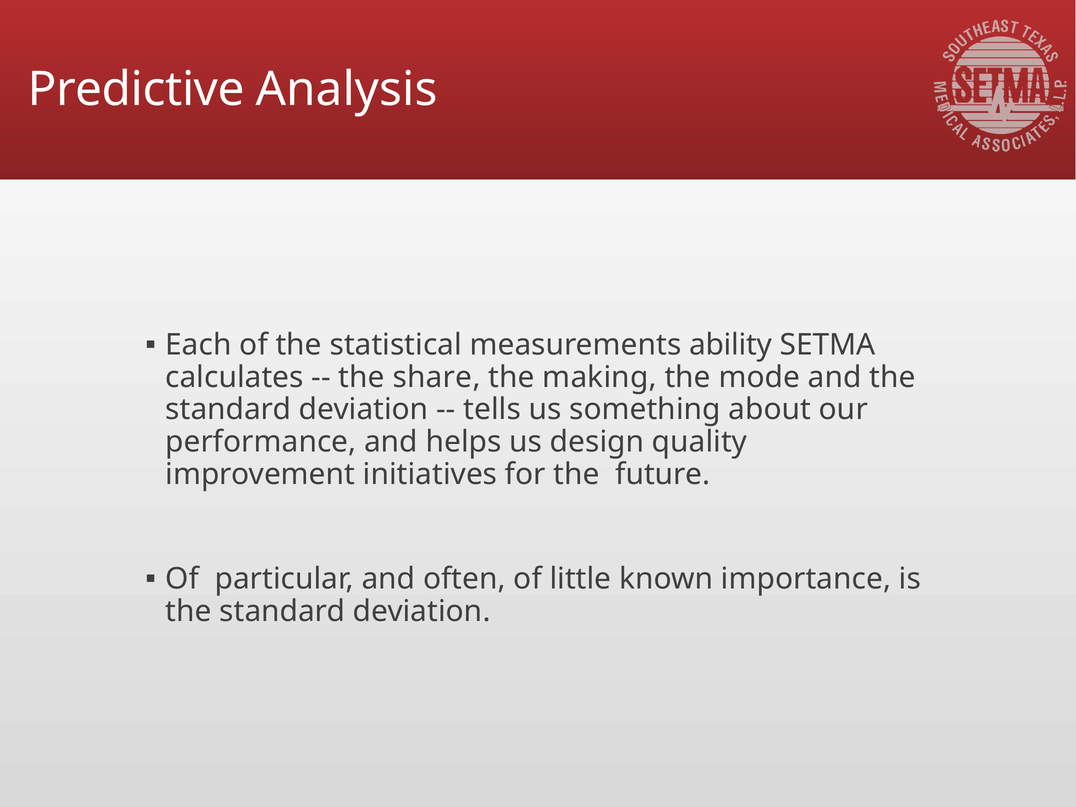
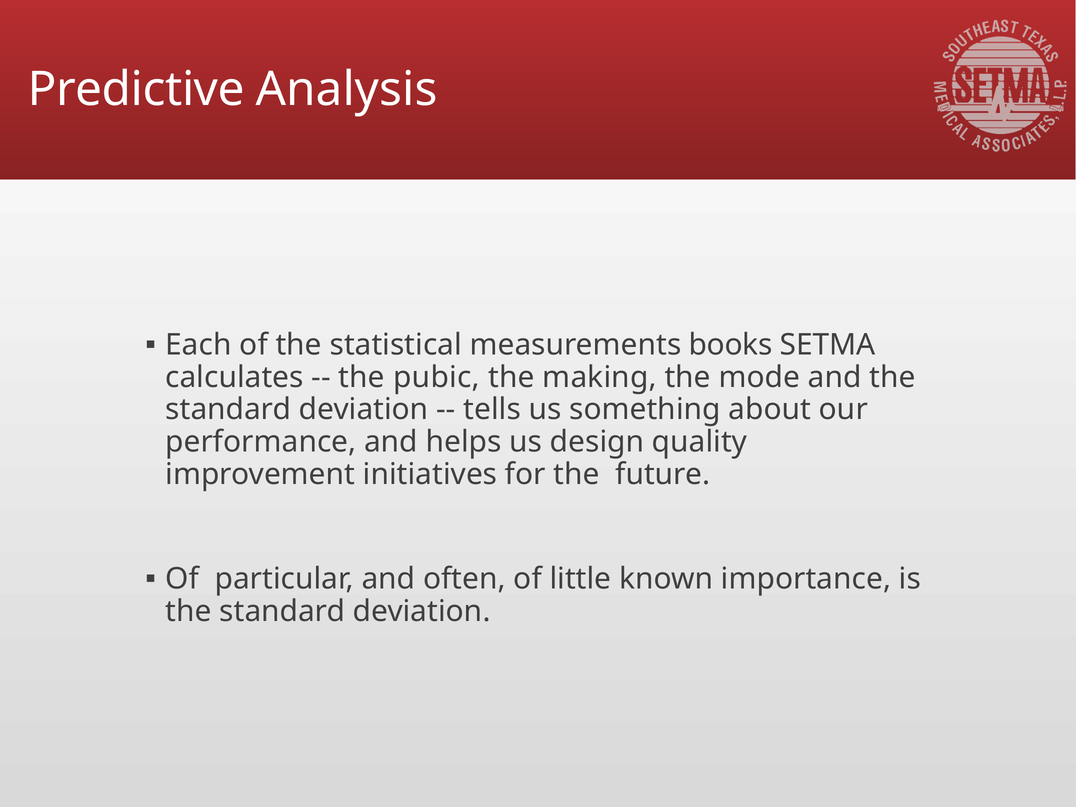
ability: ability -> books (731, 345)
share: share -> pubic (437, 377)
